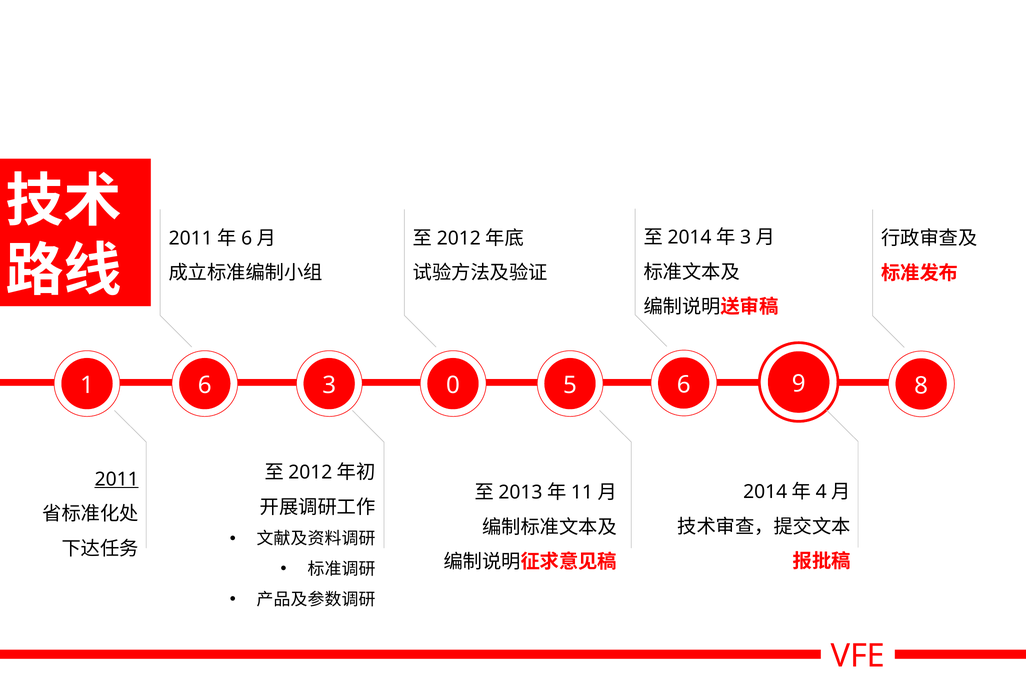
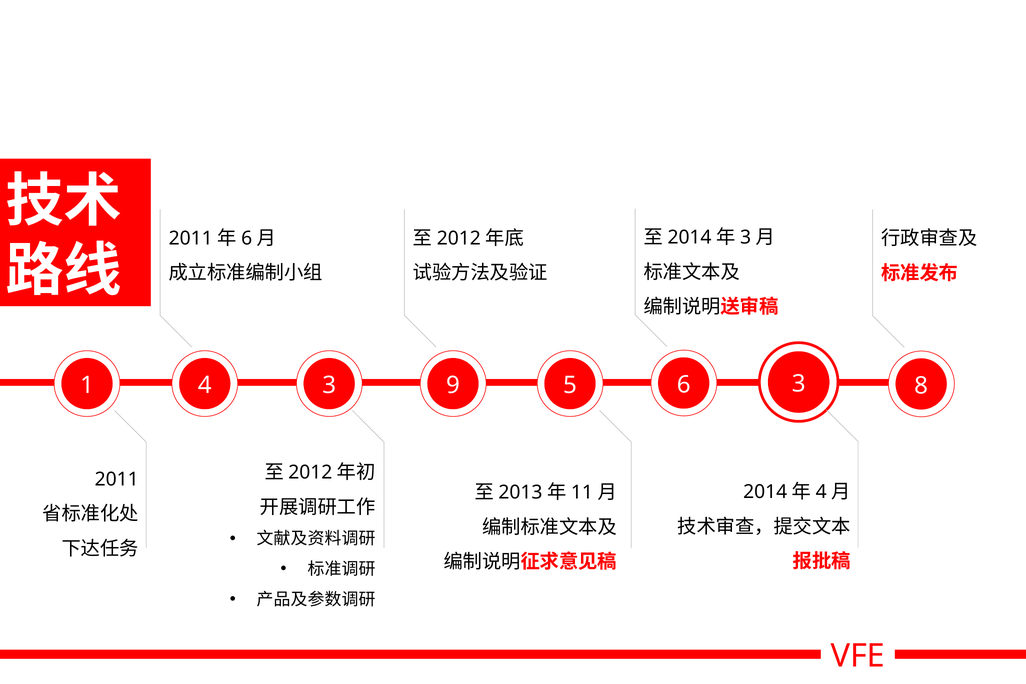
6 9: 9 -> 3 (799, 384)
1 6: 6 -> 4 (205, 385)
0: 0 -> 9 (453, 385)
2011 underline: present -> none (117, 479)
